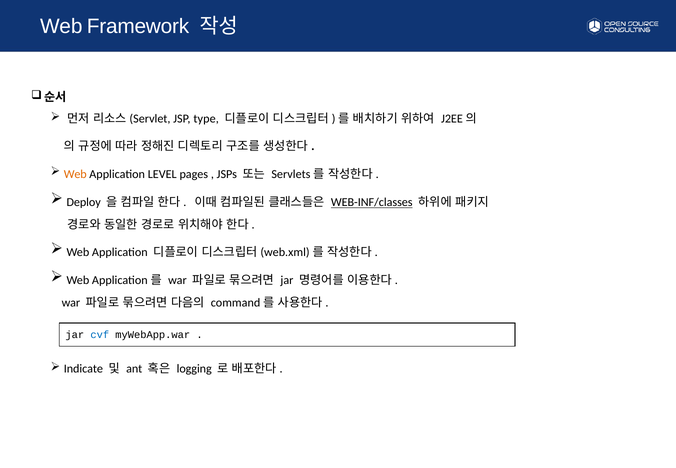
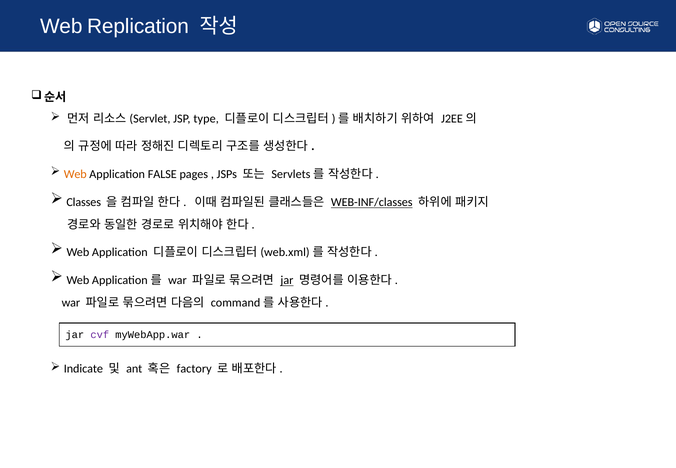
Framework: Framework -> Replication (138, 27)
LEVEL: LEVEL -> FALSE (162, 174)
Deploy: Deploy -> Classes (84, 202)
jar underline: none -> present (287, 280)
cvf colour: blue -> purple (100, 335)
logging: logging -> factory (194, 368)
